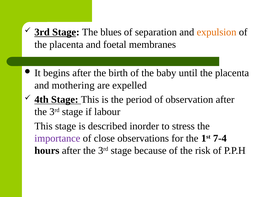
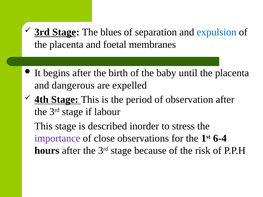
expulsion colour: orange -> blue (217, 32)
mothering: mothering -> dangerous (73, 85)
7-4: 7-4 -> 6-4 (220, 138)
